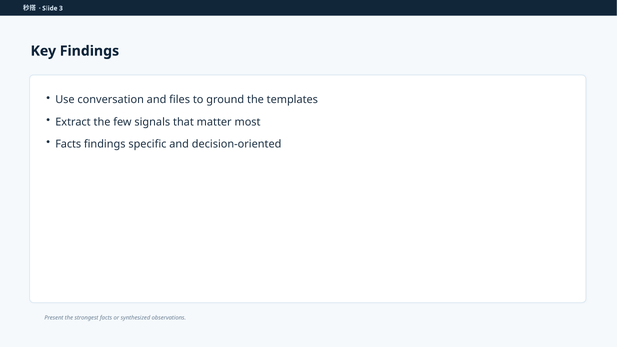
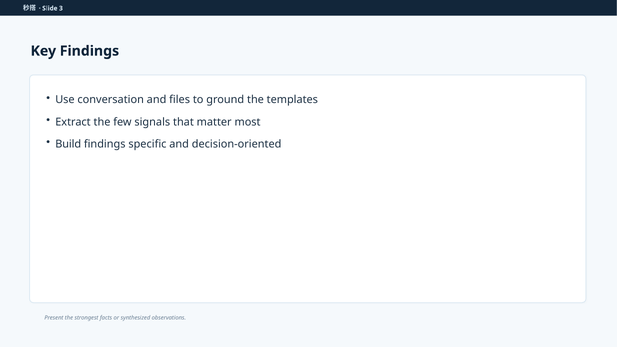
Facts: Facts -> Build (68, 144)
